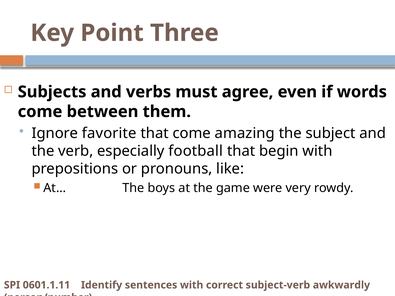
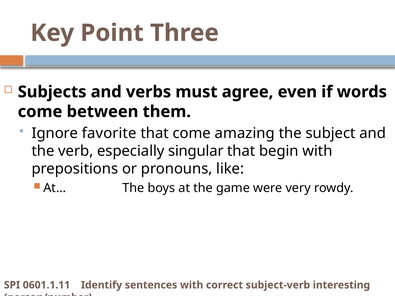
football: football -> singular (196, 151)
awkwardly: awkwardly -> interesting (341, 285)
